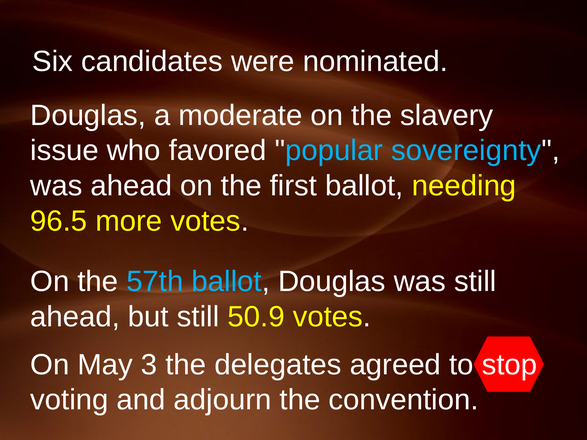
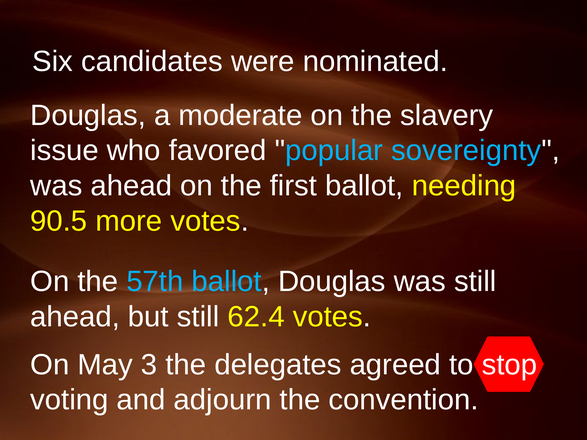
96.5: 96.5 -> 90.5 (59, 221)
50.9: 50.9 -> 62.4 (256, 317)
